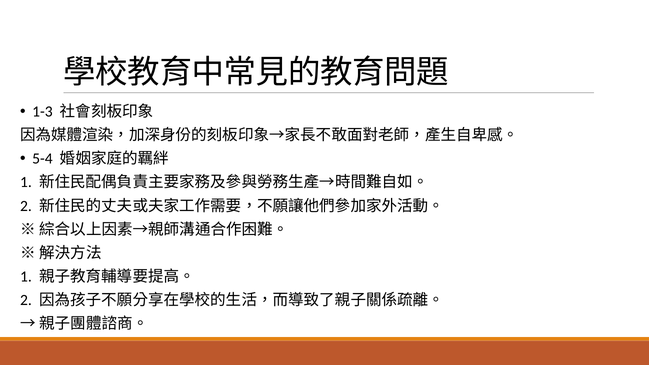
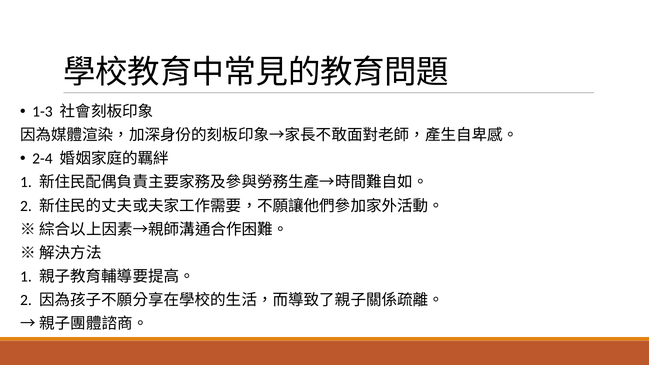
5-4: 5-4 -> 2-4 (42, 159)
